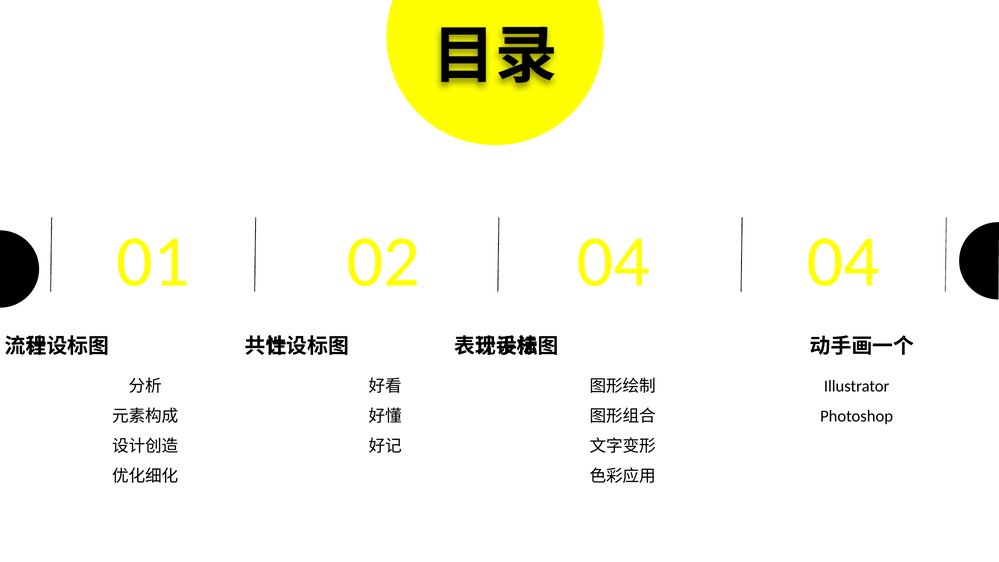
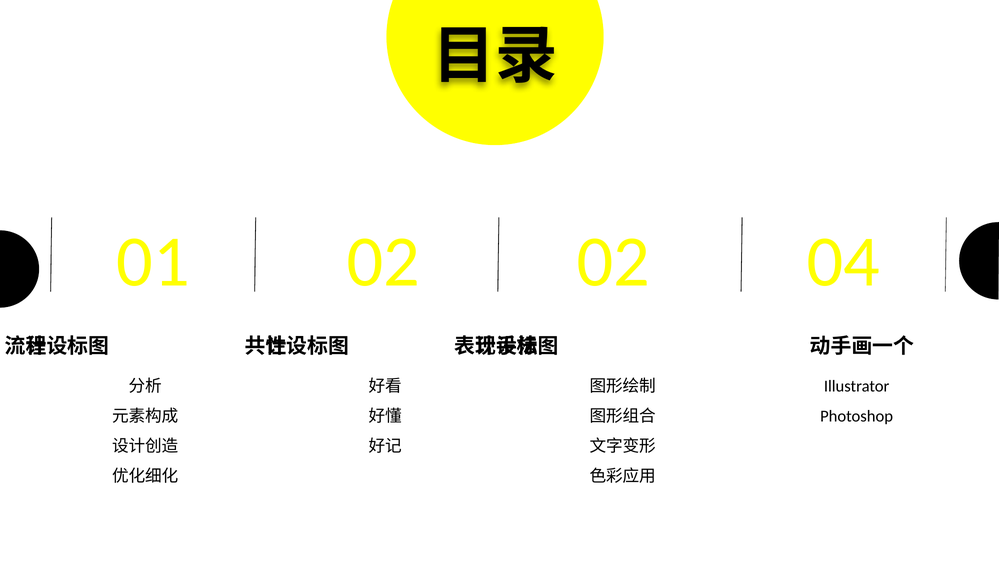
02 04: 04 -> 02 (613, 262)
